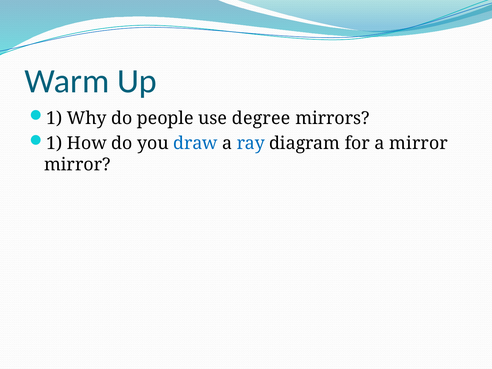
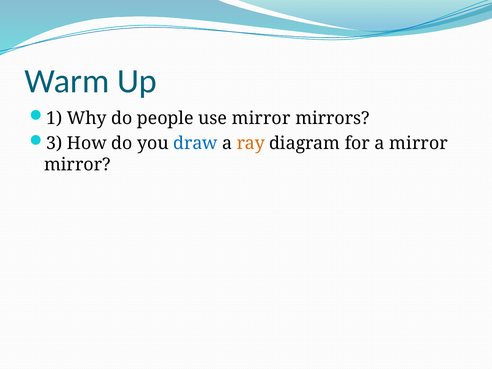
use degree: degree -> mirror (261, 118)
1: 1 -> 3 (54, 143)
ray colour: blue -> orange (251, 143)
